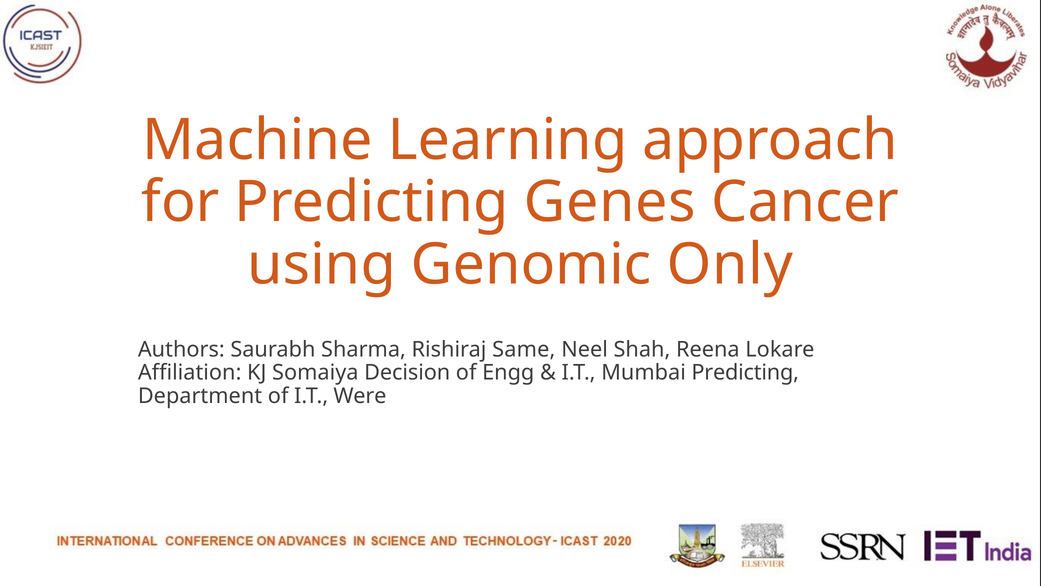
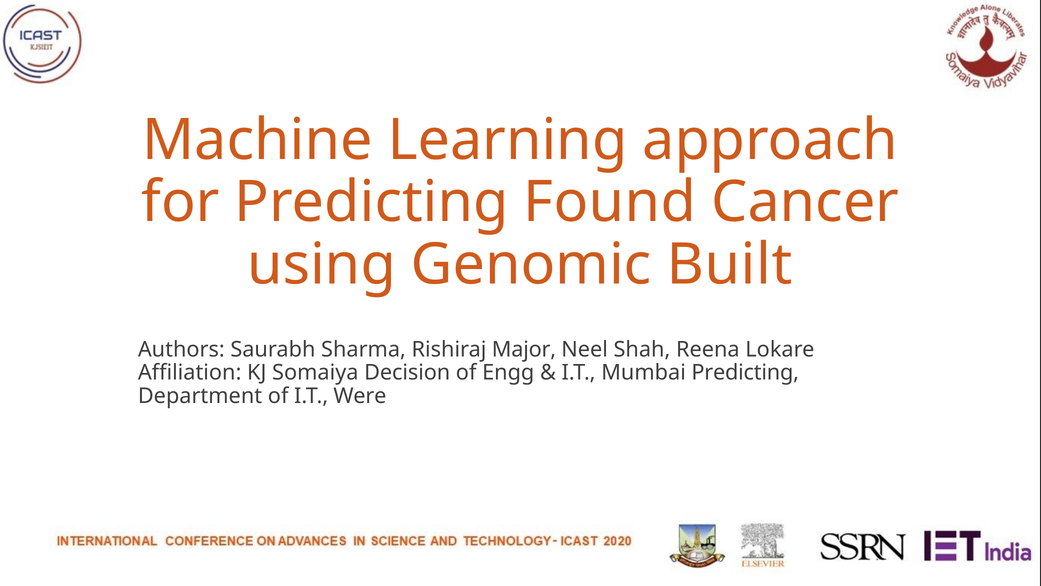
Genes: Genes -> Found (610, 202)
Only: Only -> Built (730, 264)
Same: Same -> Major (524, 349)
